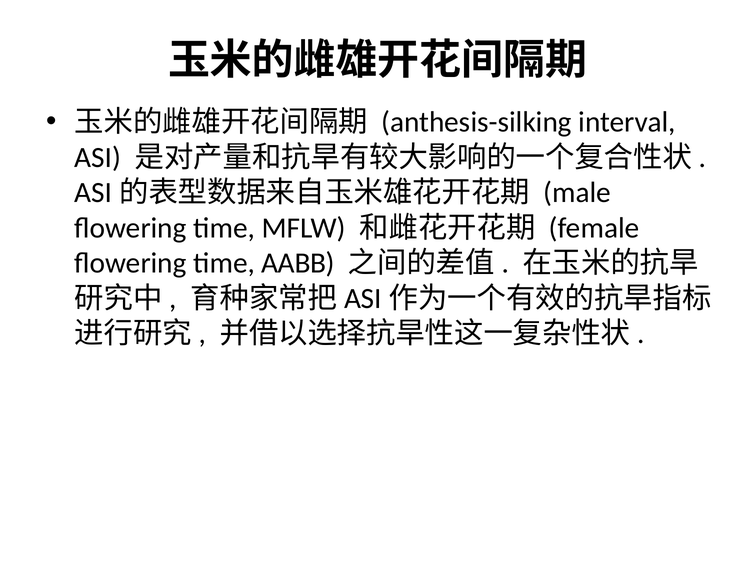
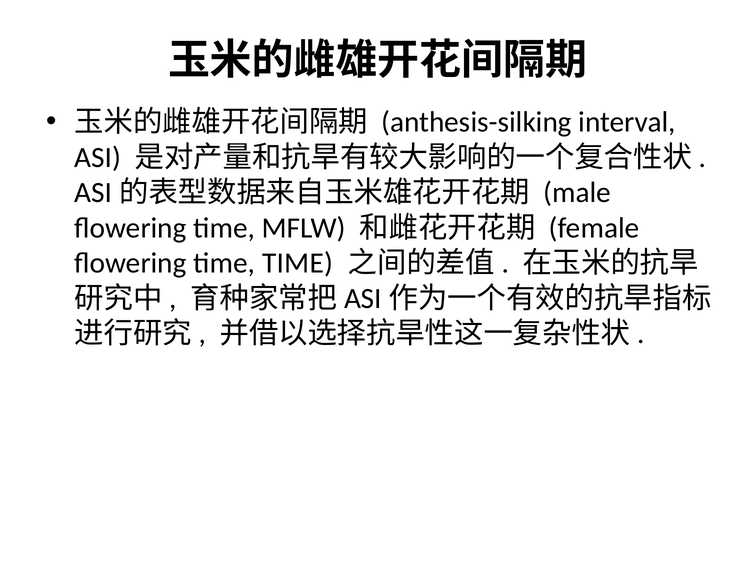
time AABB: AABB -> TIME (298, 263)
